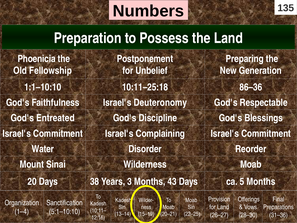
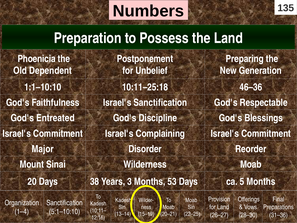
Fellowship: Fellowship -> Dependent (51, 71)
86–36: 86–36 -> 46–36 (251, 87)
Israel's Deuteronomy: Deuteronomy -> Sanctification (160, 103)
Water: Water -> Major (43, 149)
43: 43 -> 53 (172, 181)
